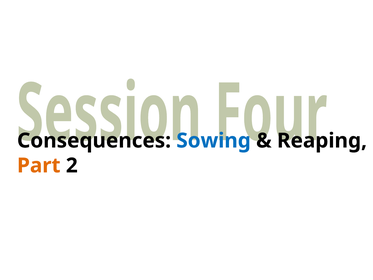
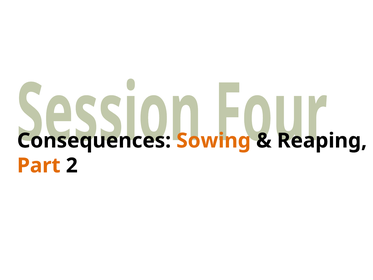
Sowing colour: blue -> orange (214, 141)
